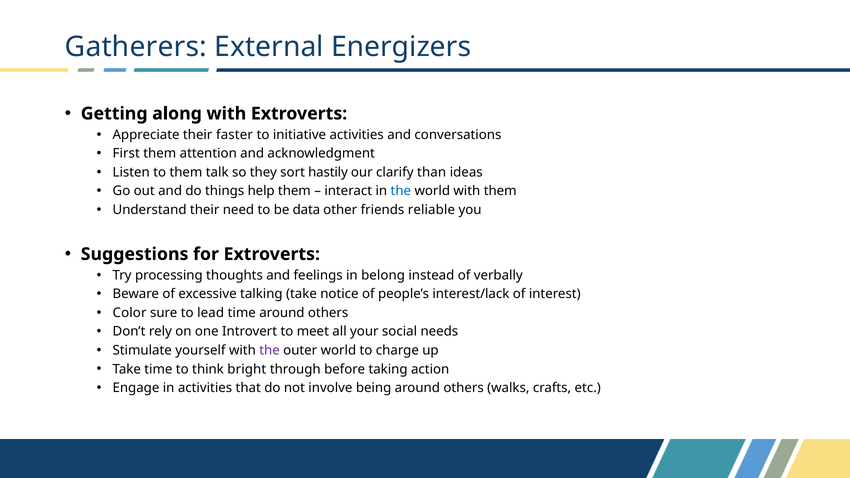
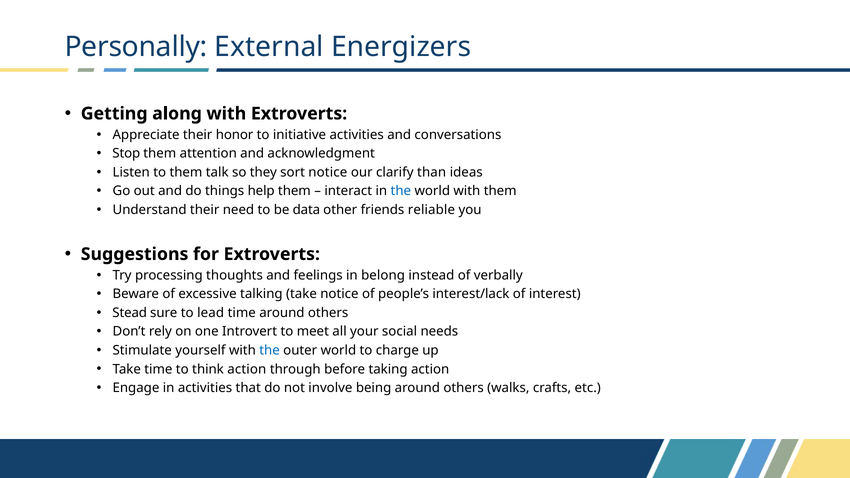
Gatherers: Gatherers -> Personally (136, 47)
faster: faster -> honor (235, 135)
First: First -> Stop (126, 154)
sort hastily: hastily -> notice (328, 172)
Color: Color -> Stead (130, 313)
the colour: purple -> blue (270, 350)
think bright: bright -> action (247, 369)
